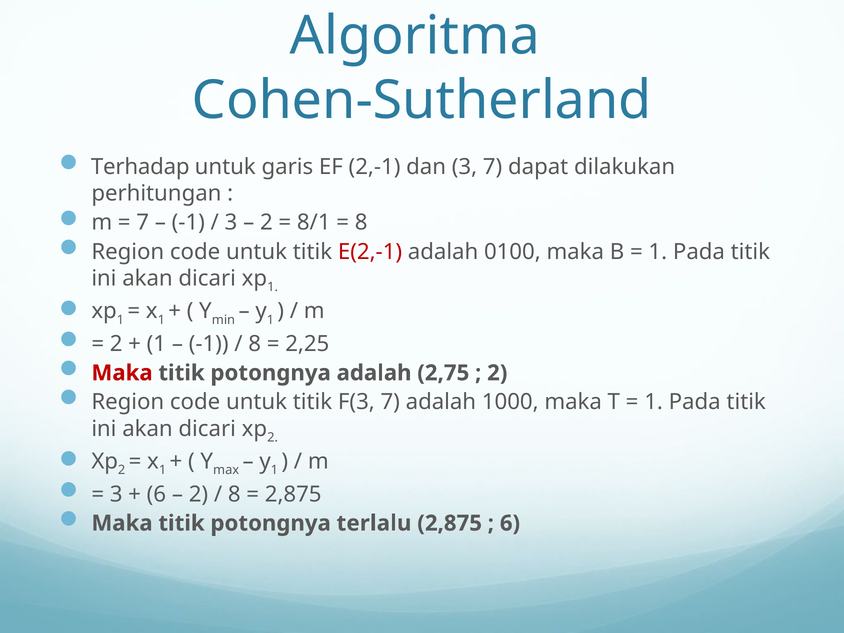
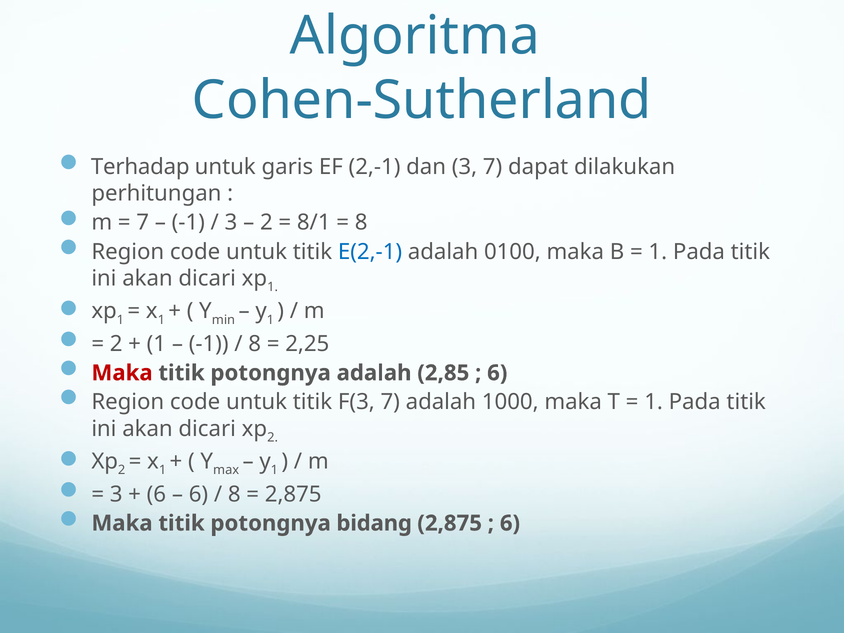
E(2,-1 colour: red -> blue (370, 252)
2,75: 2,75 -> 2,85 (443, 373)
2: 2 -> 6 (497, 373)
2: 2 -> 6 (198, 494)
terlalu: terlalu -> bidang (374, 523)
